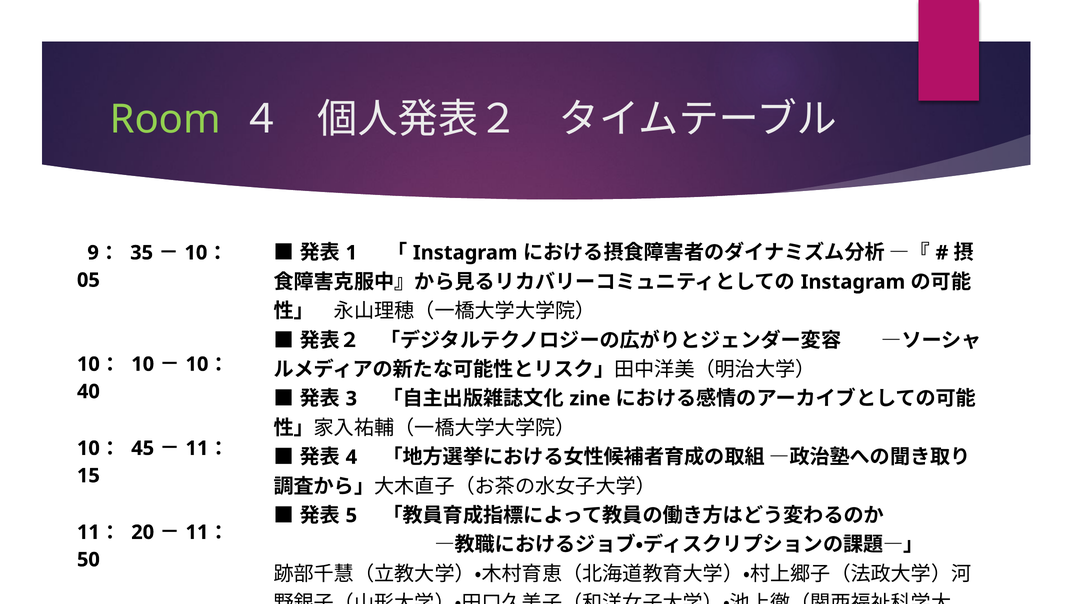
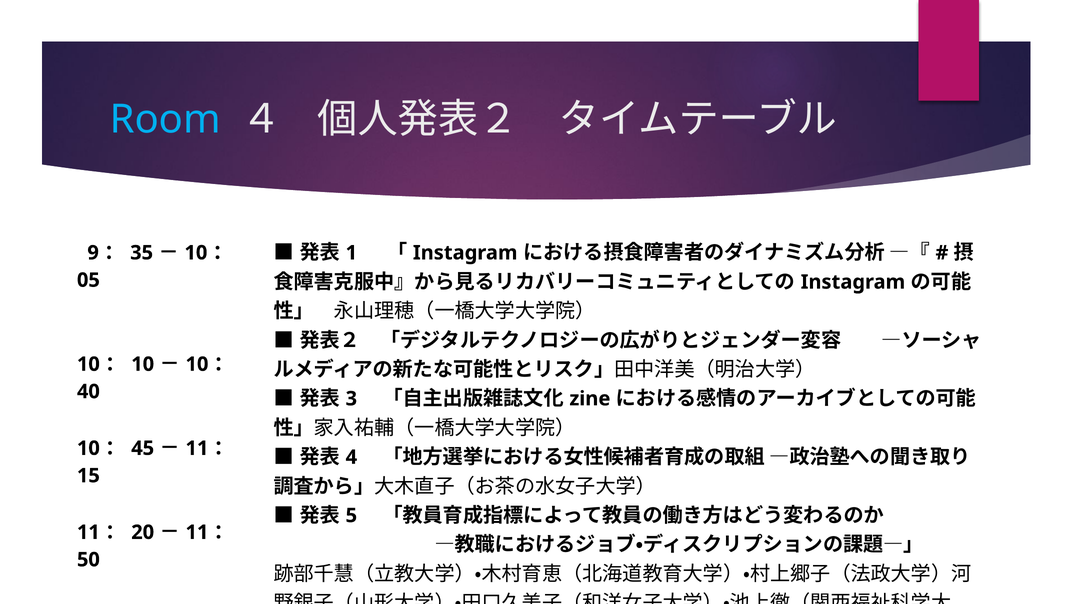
Room colour: light green -> light blue (165, 120)
